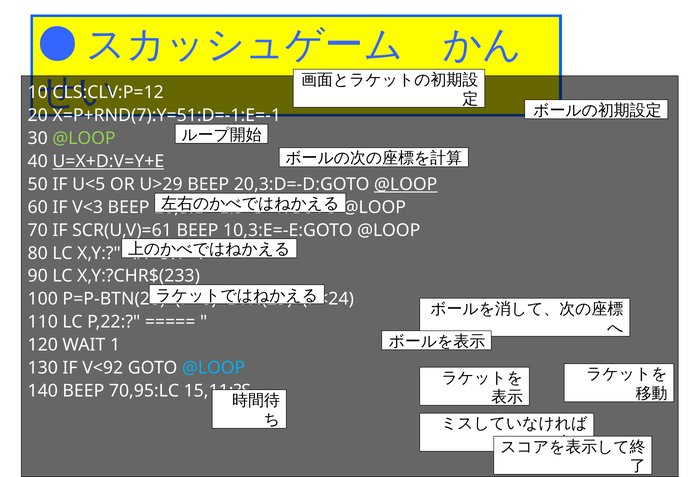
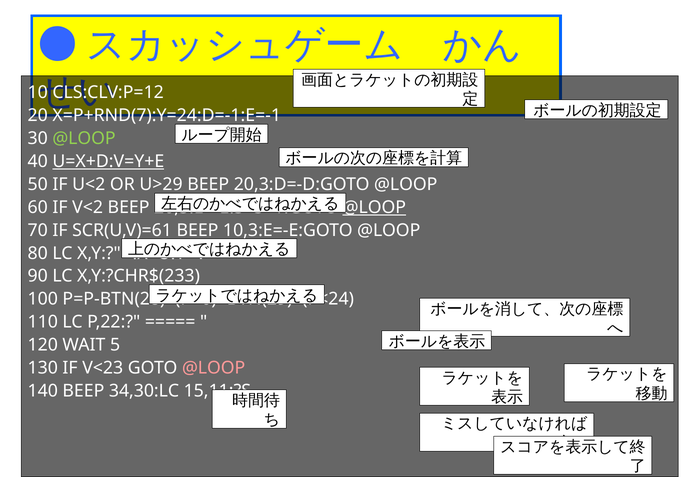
X=P+RND(7):Y=51:D=-1:E=-1: X=P+RND(7):Y=51:D=-1:E=-1 -> X=P+RND(7):Y=24:D=-1:E=-1 (167, 115)
U<5: U<5 -> U<2 (89, 184)
@LOOP underline: present -> none (406, 184)
V<3: V<3 -> V<2 (88, 207)
@LOOP underline: none -> present (374, 207)
1: 1 -> 5 (115, 345)
V<92: V<92 -> V<23 (103, 368)
@LOOP colour: light blue -> pink (214, 368)
70,95:LC: 70,95:LC -> 34,30:LC (144, 391)
